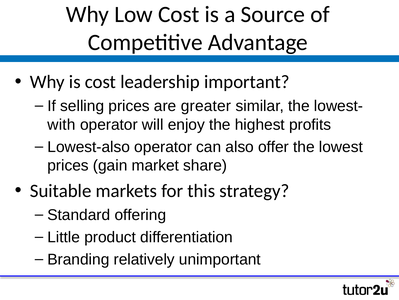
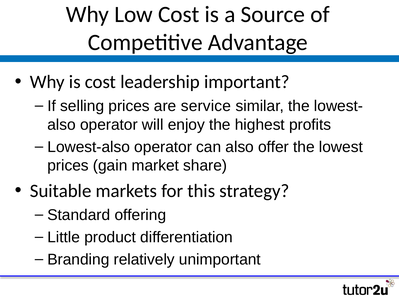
greater: greater -> service (206, 106)
with: with -> also (62, 124)
